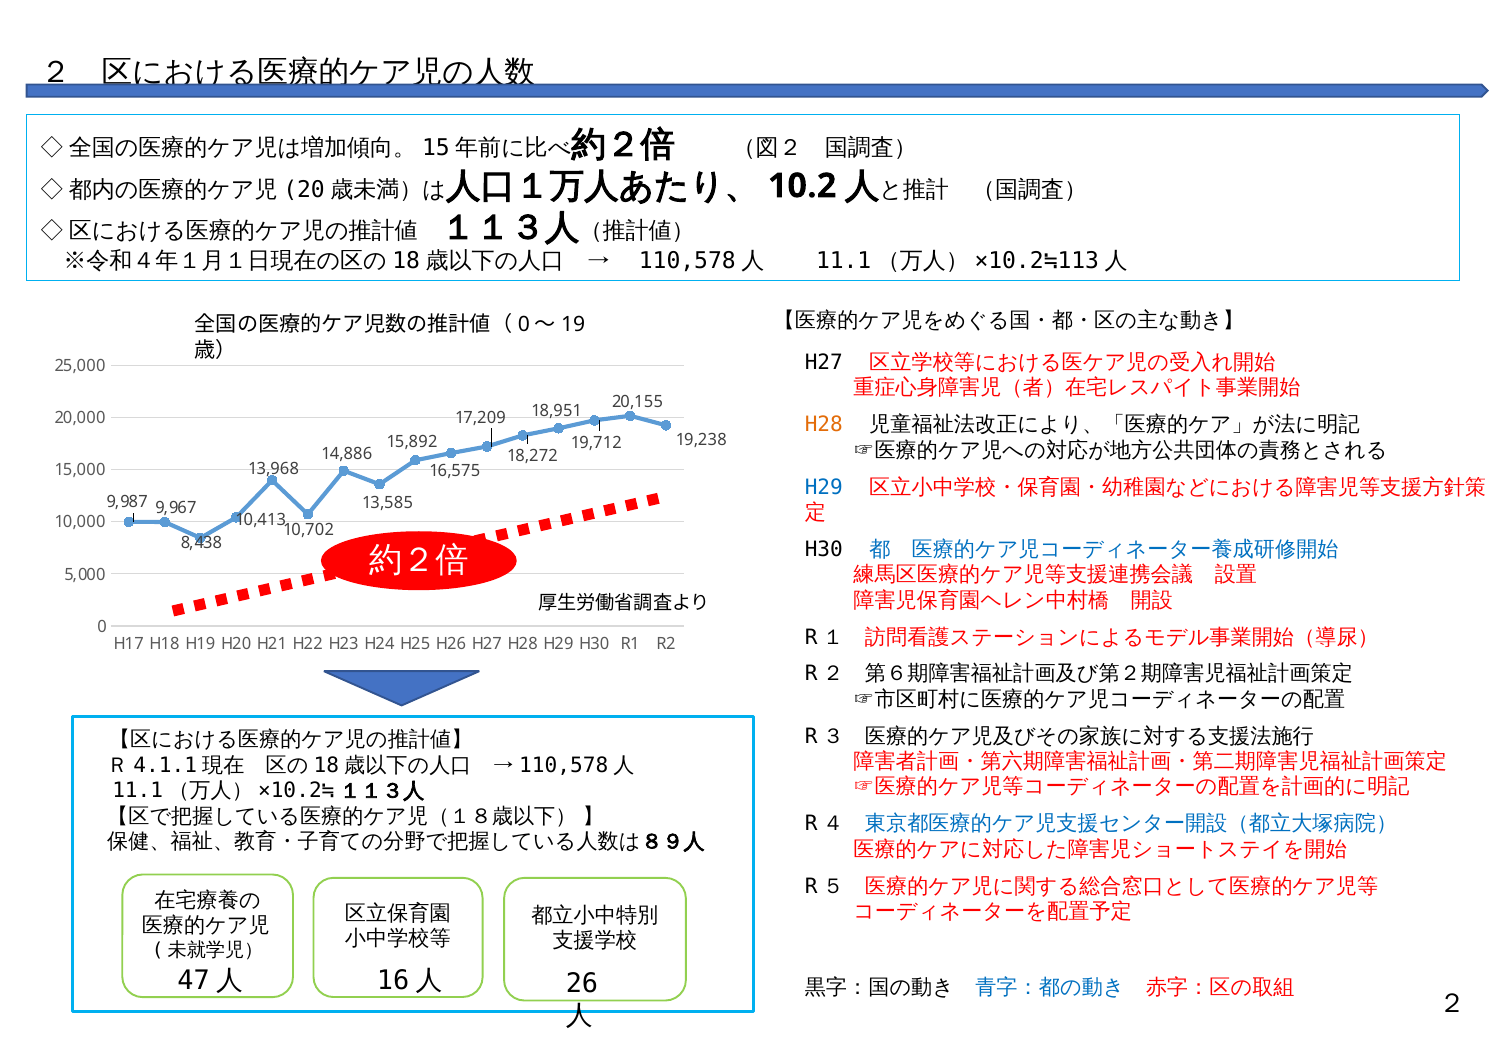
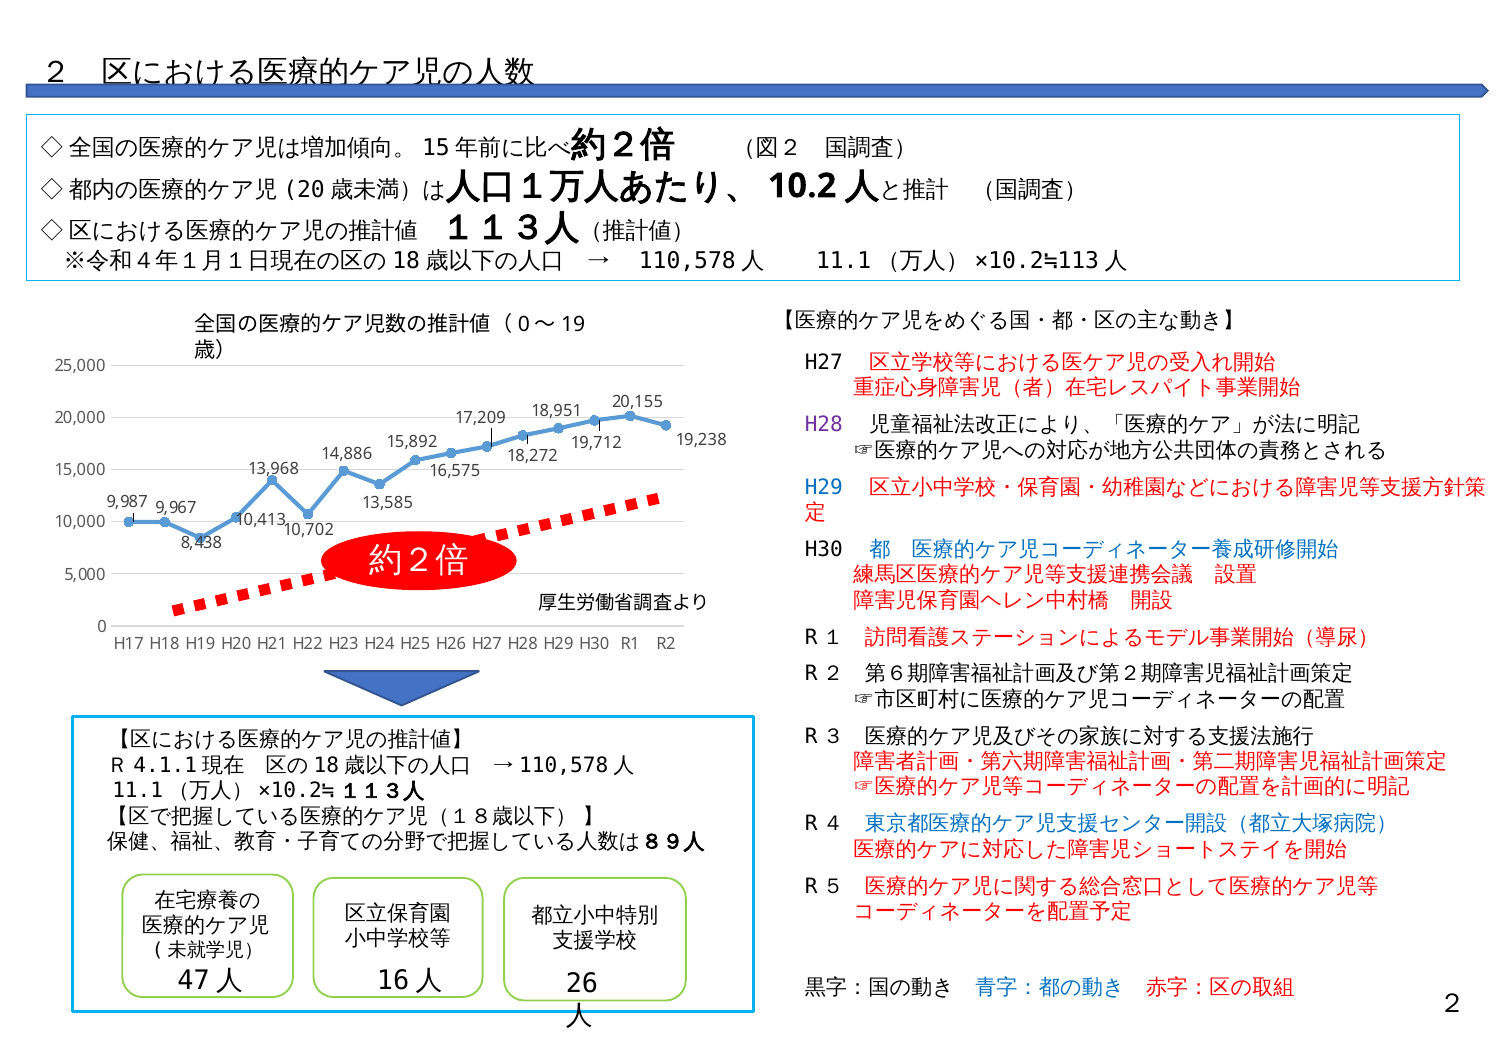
H28 colour: orange -> purple (824, 425)
